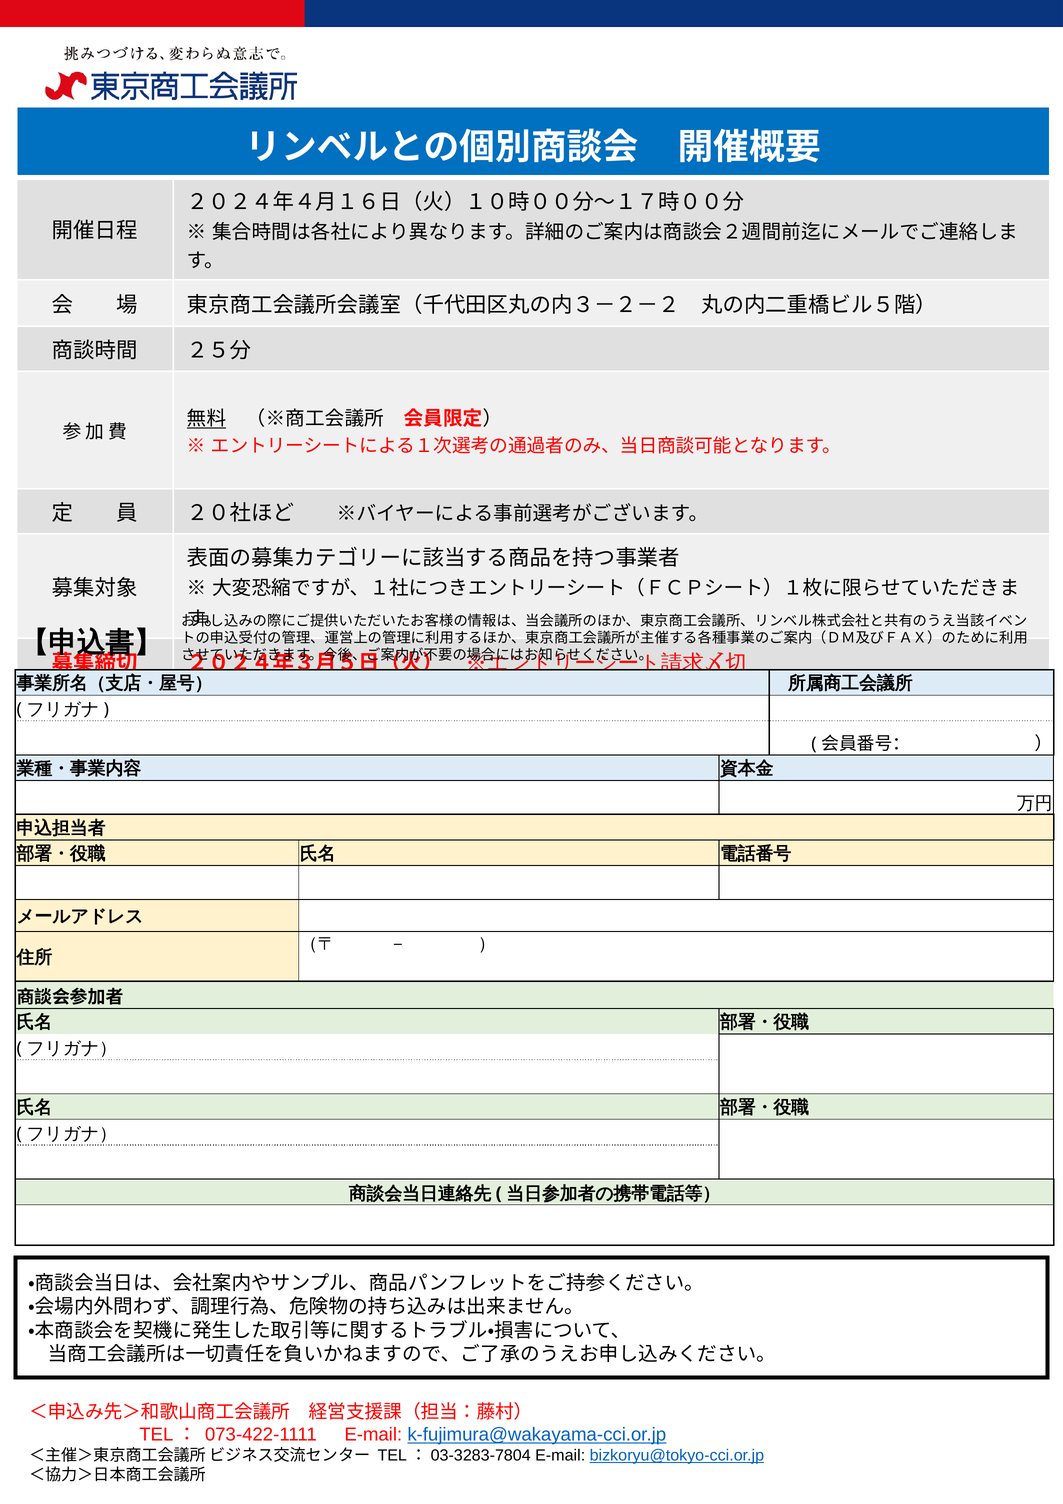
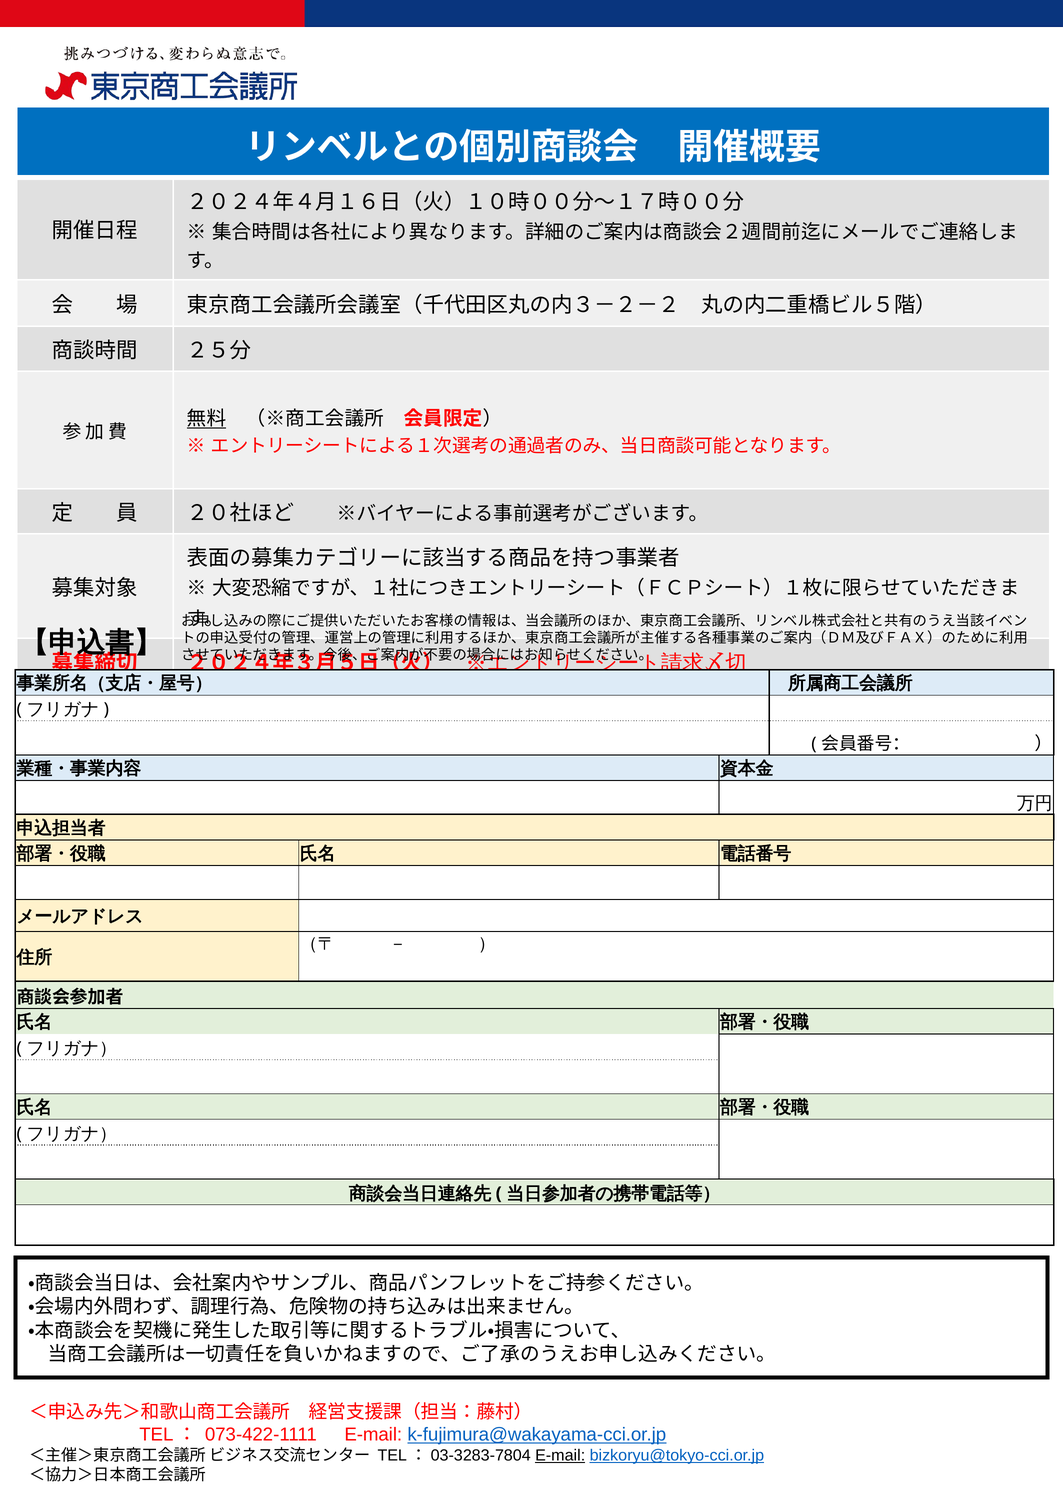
E-mail underline: none -> present (560, 1455)
